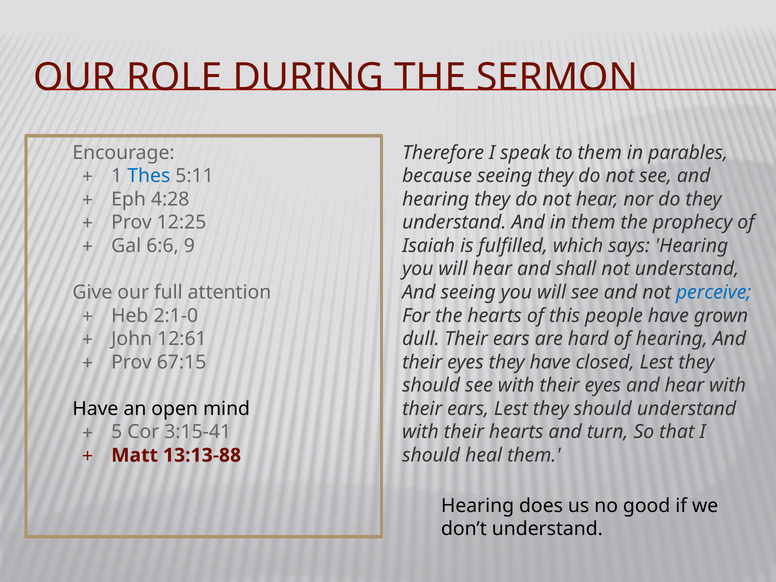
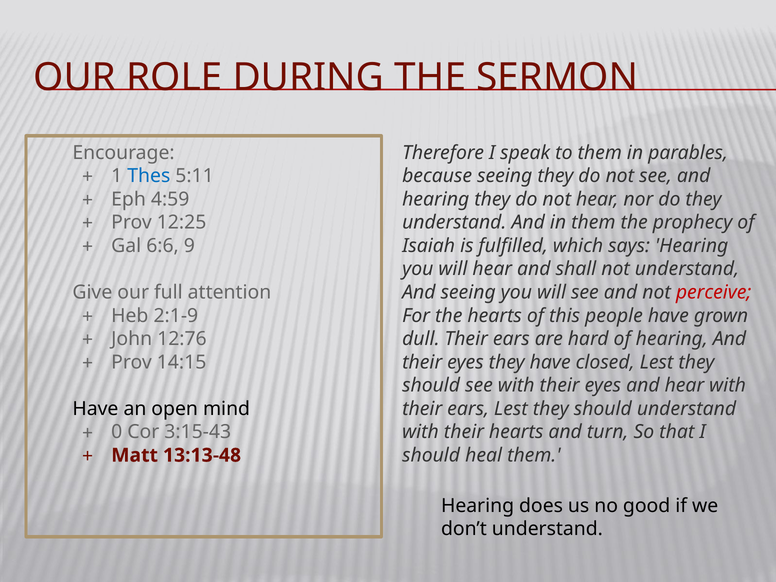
4:28: 4:28 -> 4:59 (170, 199)
perceive colour: blue -> red (714, 292)
2:1-0: 2:1-0 -> 2:1-9 (176, 316)
12:61: 12:61 -> 12:76 (182, 339)
67:15: 67:15 -> 14:15 (182, 362)
5: 5 -> 0 (117, 432)
3:15-41: 3:15-41 -> 3:15-43 (198, 432)
13:13-88: 13:13-88 -> 13:13-48 (202, 455)
